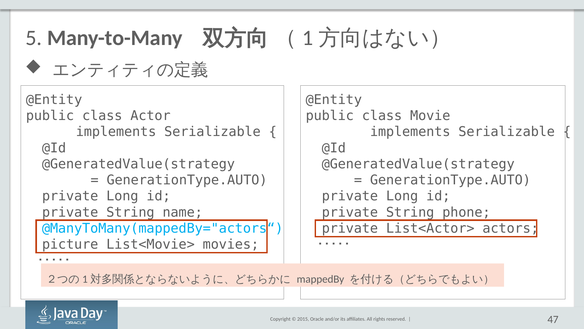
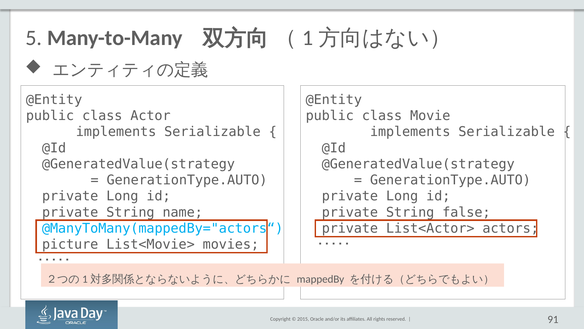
phone: phone -> false (466, 212)
47: 47 -> 91 (553, 319)
